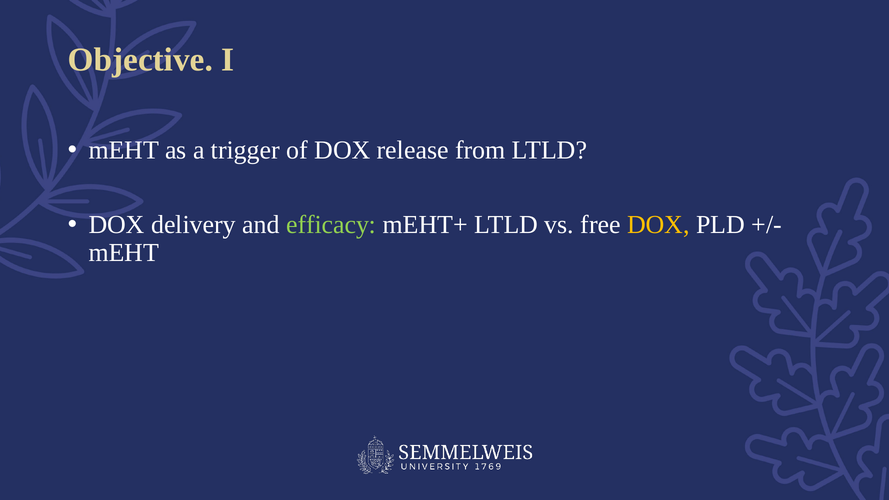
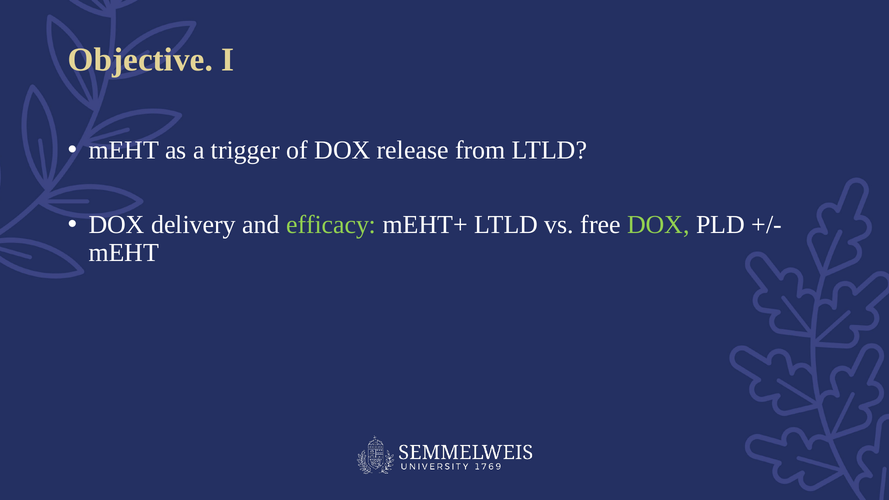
DOX colour: yellow -> light green (658, 225)
